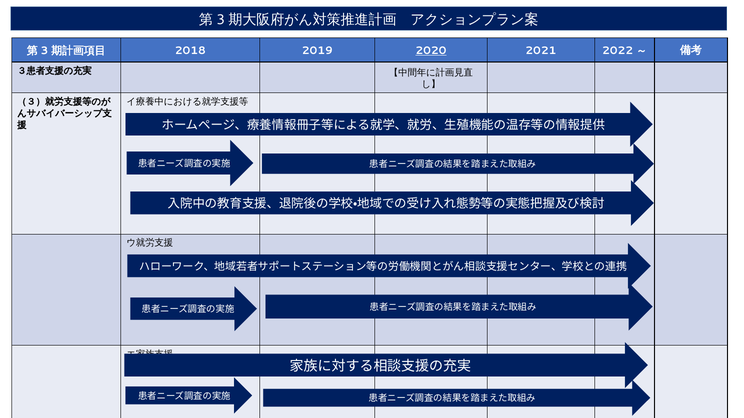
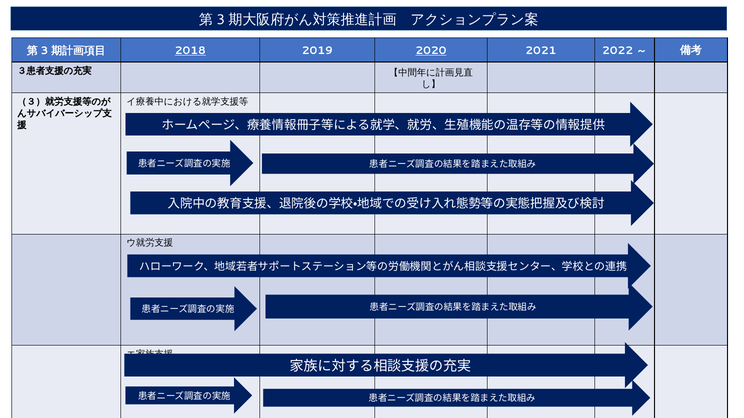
2018 underline: none -> present (190, 51)
